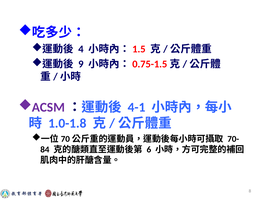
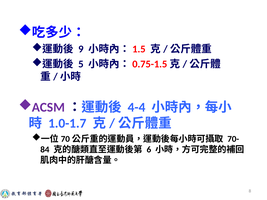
4: 4 -> 9 (81, 49)
9: 9 -> 5 (81, 64)
4-1: 4-1 -> 4-4 (137, 107)
1.0-1.8: 1.0-1.8 -> 1.0-1.7 (67, 123)
